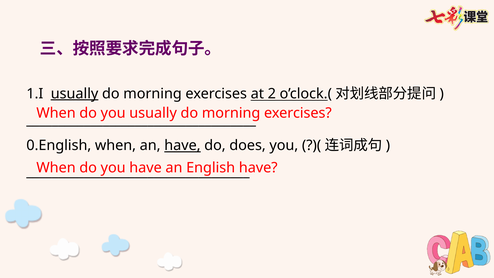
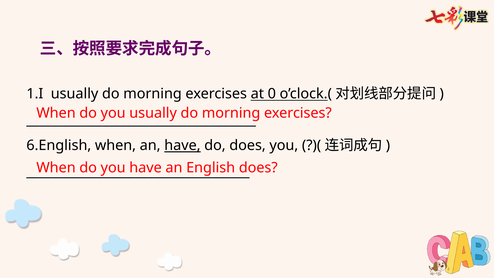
usually underline: present -> none (75, 94)
2: 2 -> 0 (272, 94)
0.English: 0.English -> 6.English (59, 145)
have: have -> does (258, 168)
